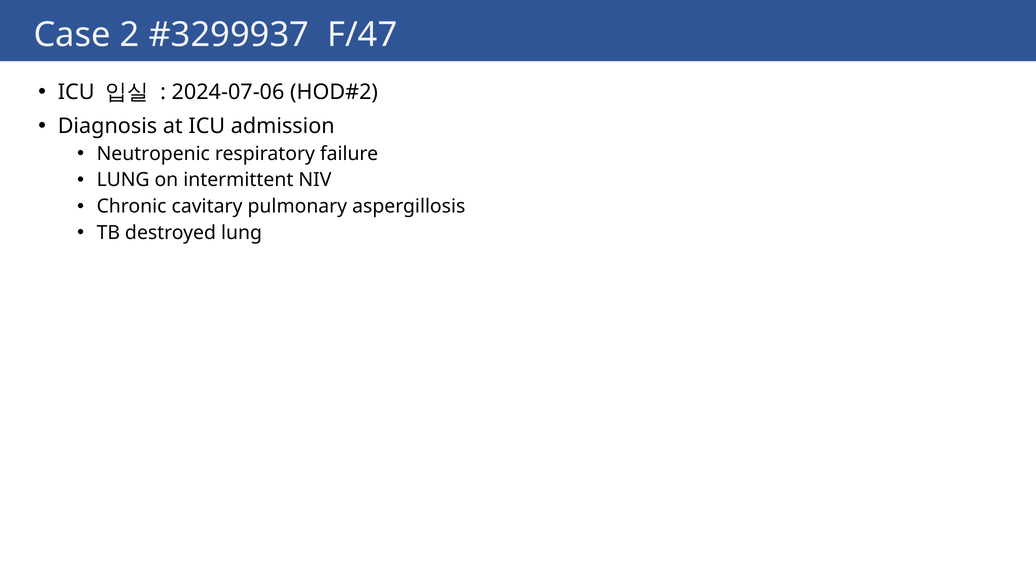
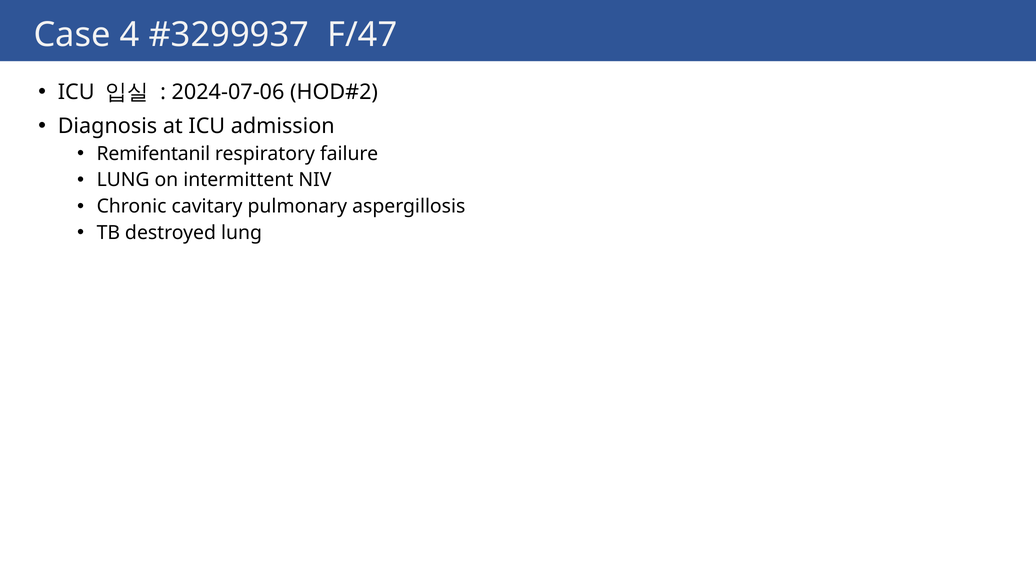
2: 2 -> 4 (130, 35)
Neutropenic: Neutropenic -> Remifentanil (153, 154)
